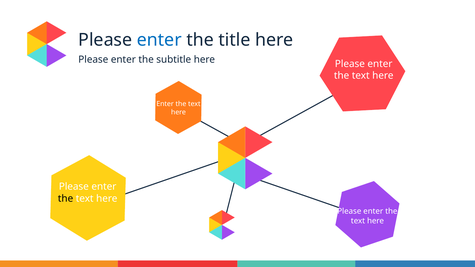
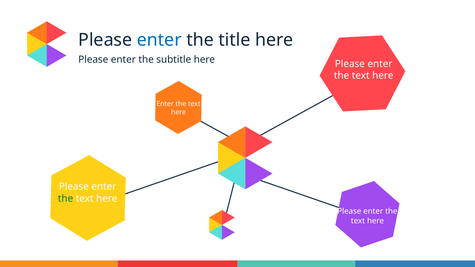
the colour: black -> green (66, 199)
